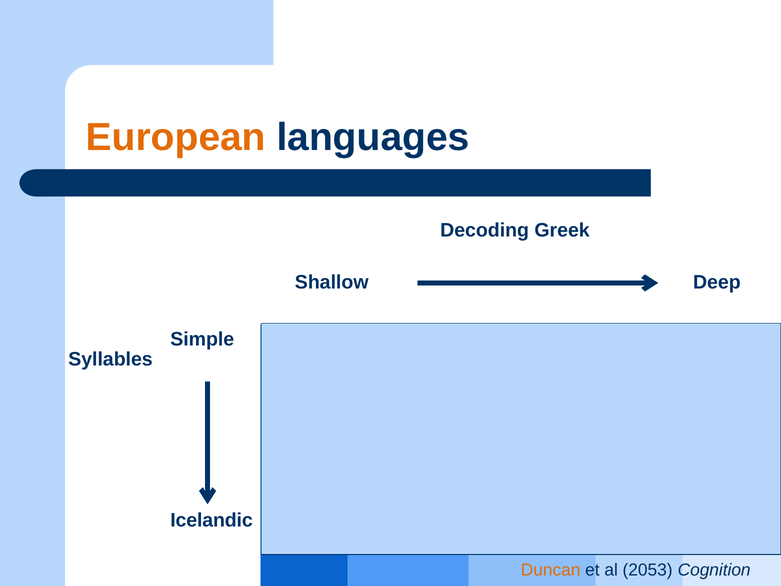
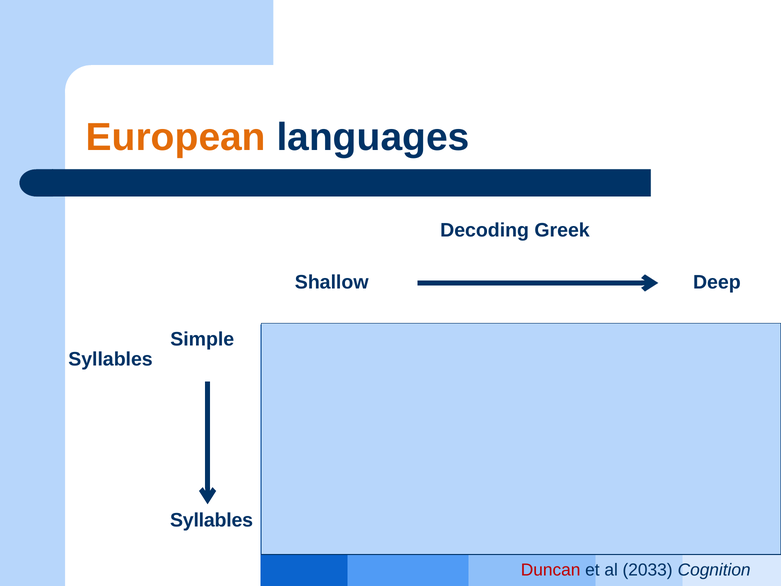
Icelandic: Icelandic -> Syllables (212, 520)
Duncan colour: orange -> red (551, 570)
2053: 2053 -> 2033 (648, 570)
